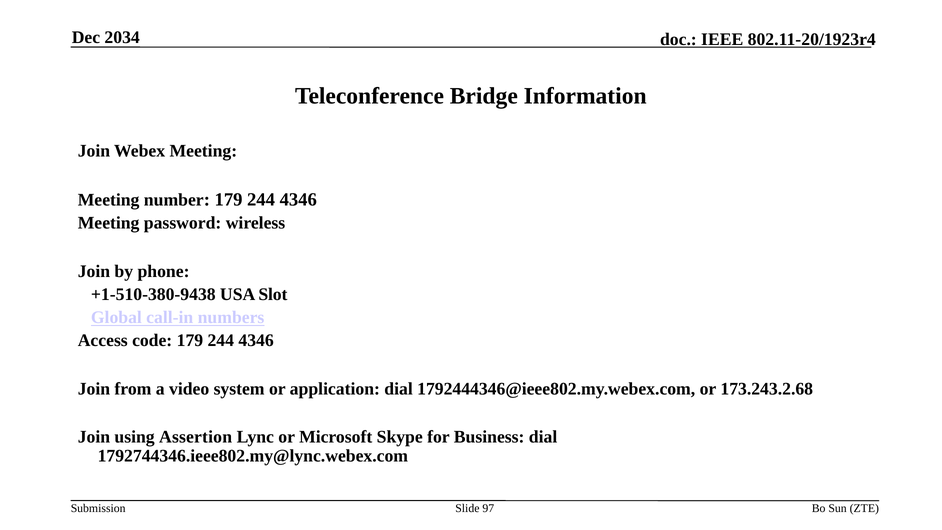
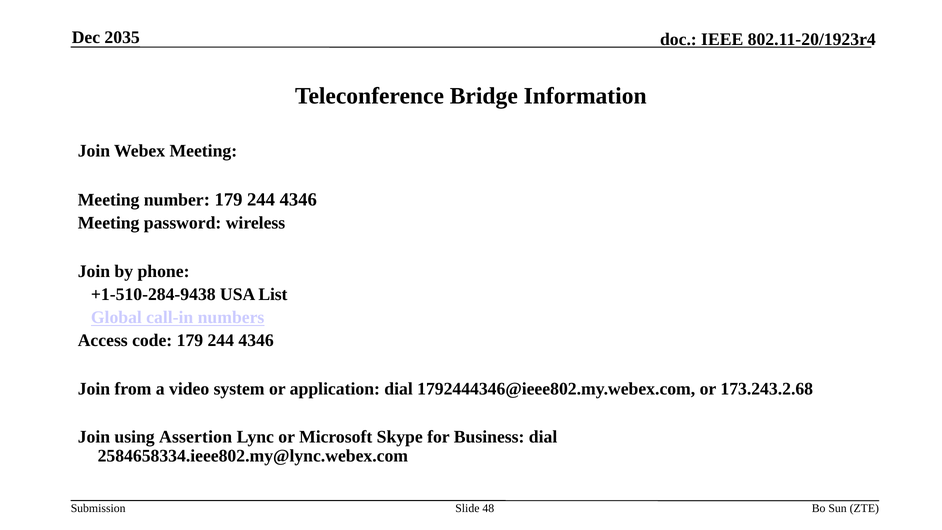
2034: 2034 -> 2035 (122, 37)
+1-510-380-9438: +1-510-380-9438 -> +1-510-284-9438 (153, 294)
Slot: Slot -> List (273, 294)
1792744346.ieee802.my@lync.webex.com: 1792744346.ieee802.my@lync.webex.com -> 2584658334.ieee802.my@lync.webex.com (253, 456)
97: 97 -> 48 (488, 508)
